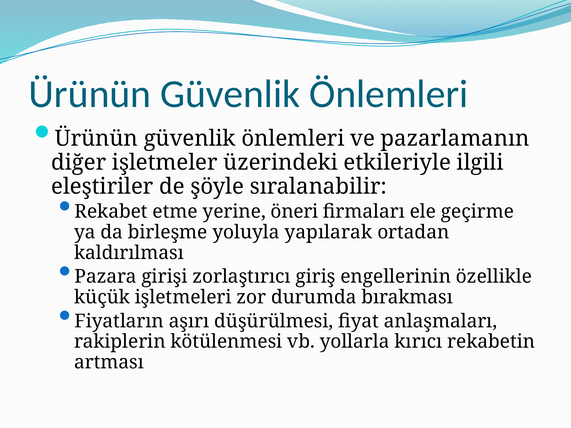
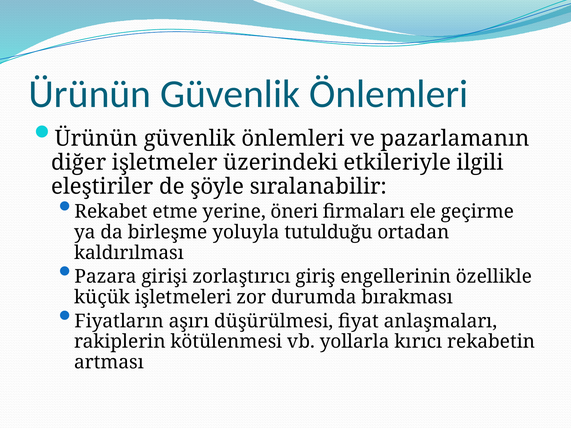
yapılarak: yapılarak -> tutulduğu (329, 232)
